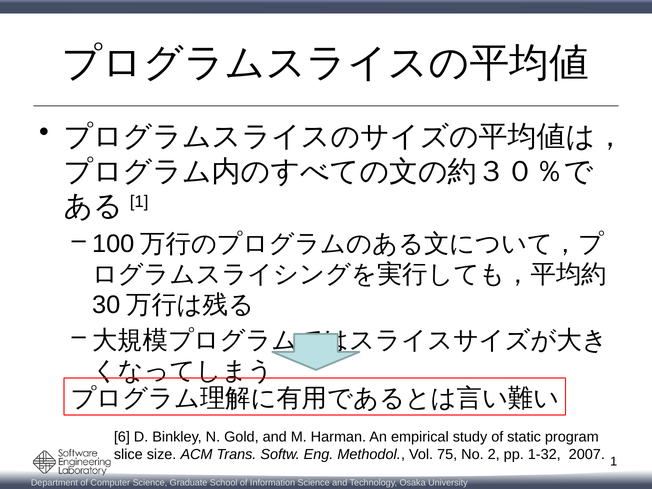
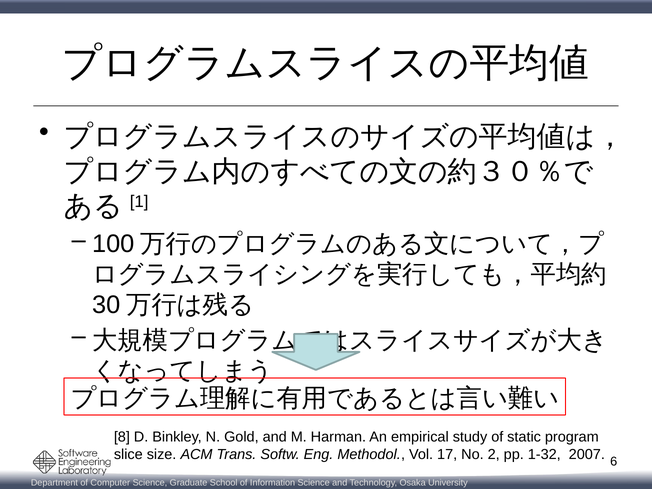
6: 6 -> 8 (122, 437)
75: 75 -> 17 (447, 454)
1: 1 -> 6 (614, 462)
